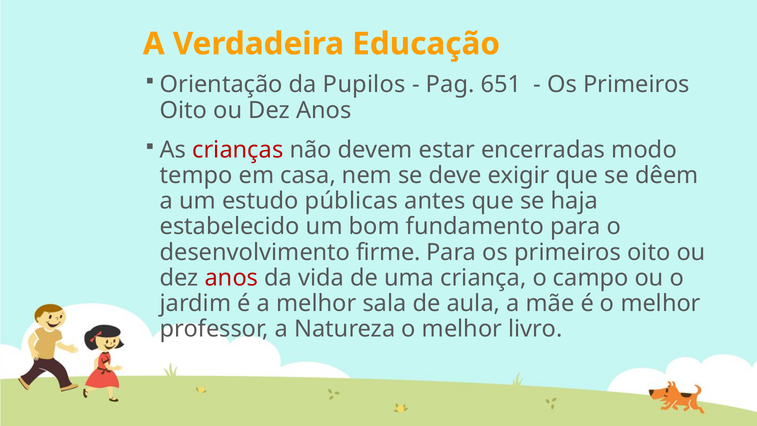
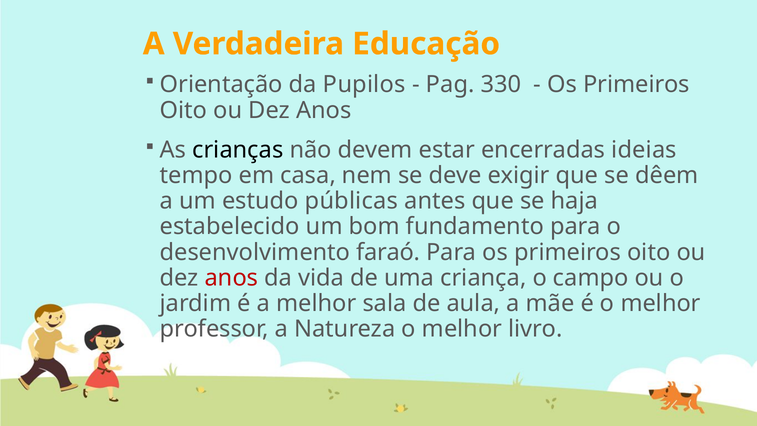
651: 651 -> 330 (501, 85)
crianças colour: red -> black (238, 150)
modo: modo -> ideias (644, 150)
firme: firme -> faraó (388, 252)
